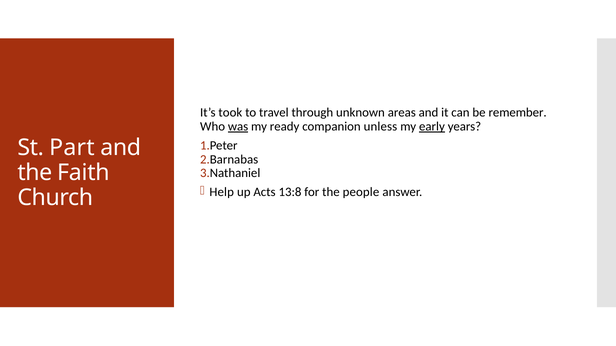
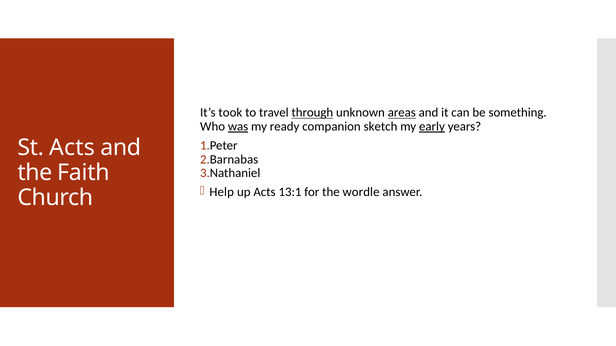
through underline: none -> present (312, 113)
areas underline: none -> present (402, 113)
remember: remember -> something (518, 113)
unless: unless -> sketch (381, 127)
St Part: Part -> Acts (72, 148)
13:8: 13:8 -> 13:1 (290, 192)
people: people -> wordle (361, 192)
